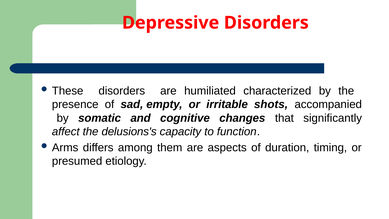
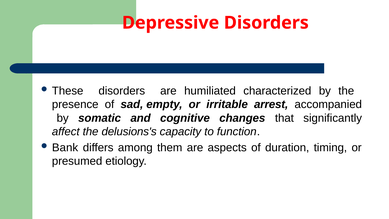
shots: shots -> arrest (271, 104)
Arms: Arms -> Bank (65, 147)
